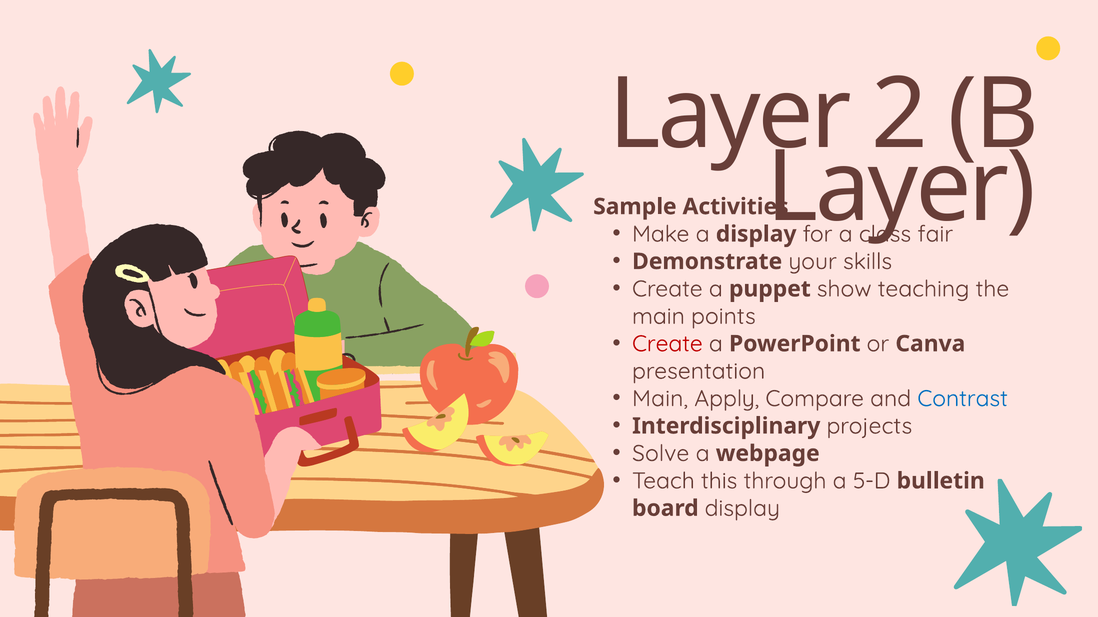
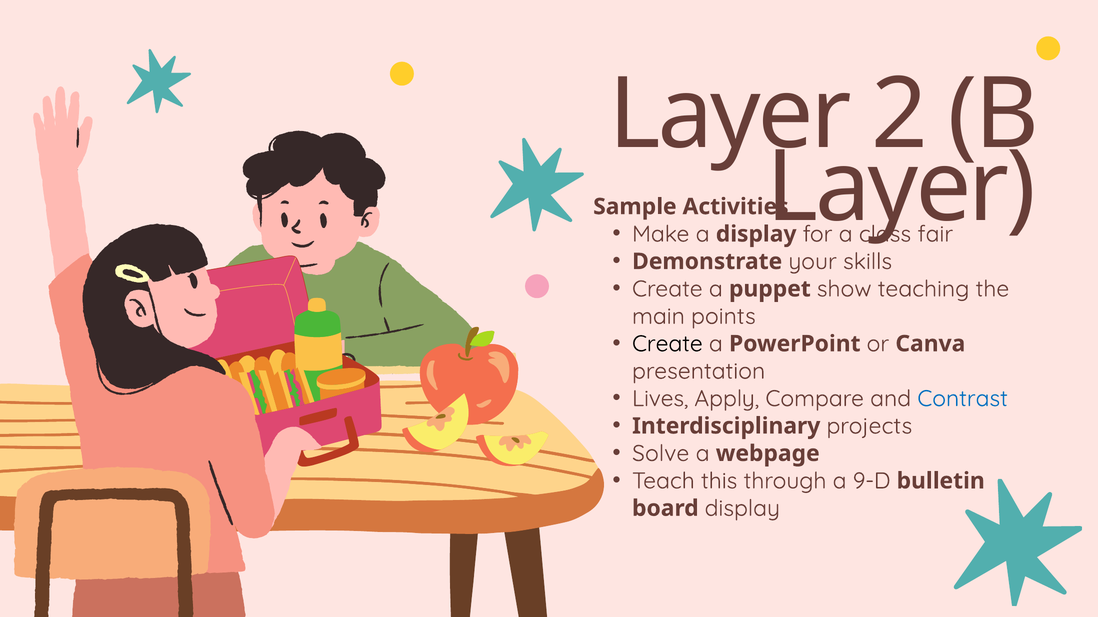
Create colour: red -> black (667, 344)
Main: Main -> Lives (660, 399)
5-D: 5-D -> 9-D (872, 481)
